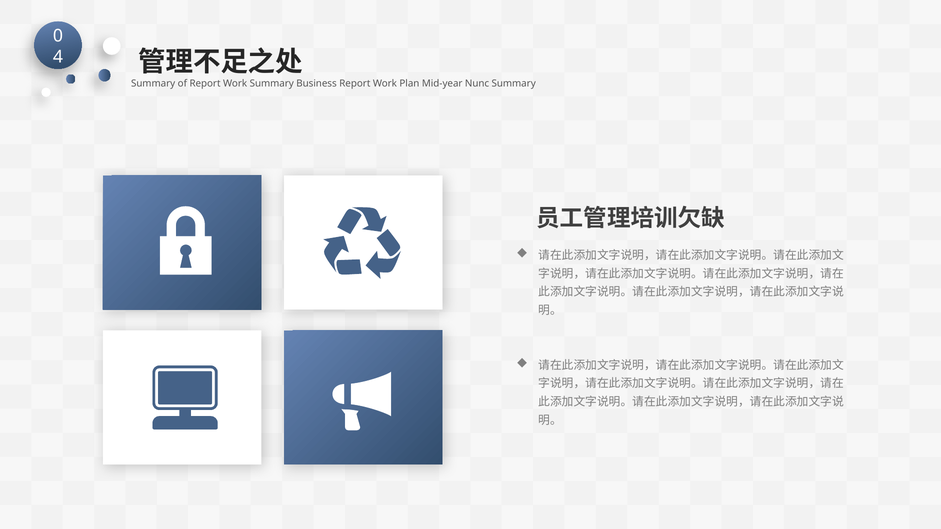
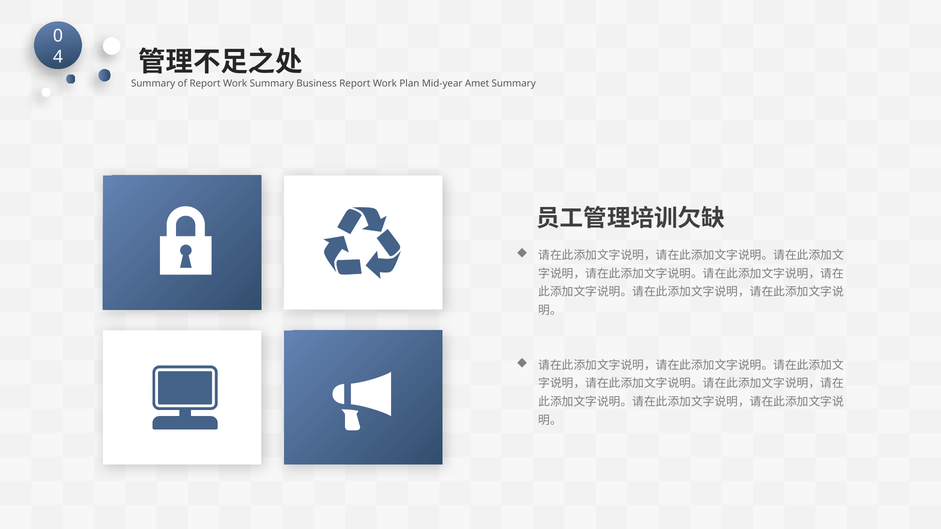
Nunc: Nunc -> Amet (477, 84)
